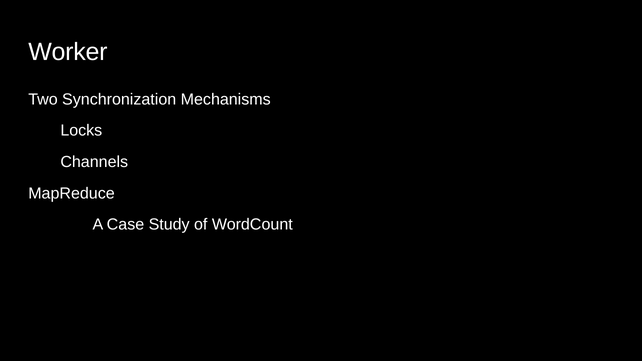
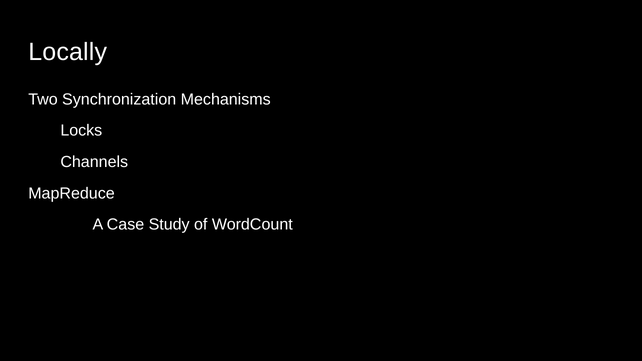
Worker: Worker -> Locally (68, 52)
